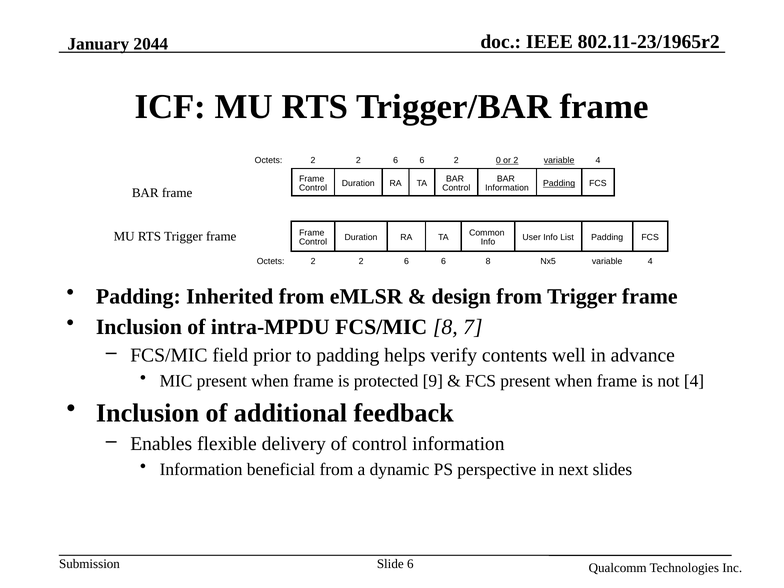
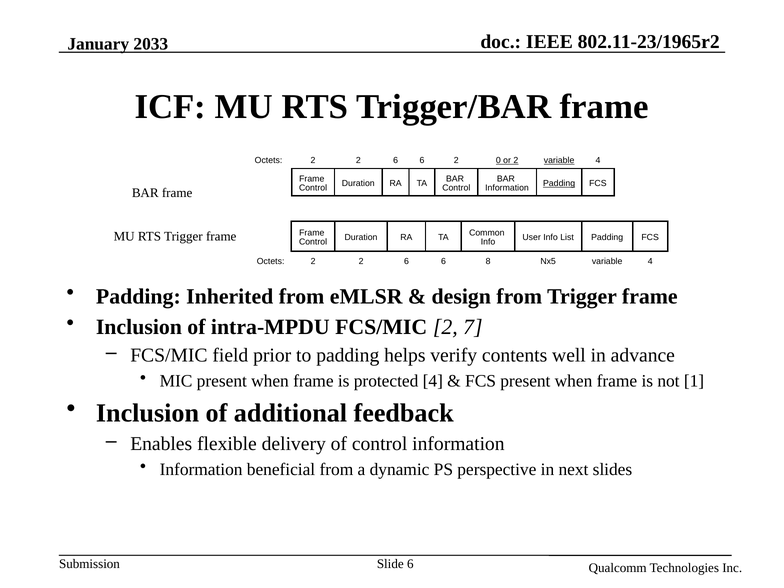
2044: 2044 -> 2033 (151, 44)
FCS/MIC 8: 8 -> 2 (445, 327)
protected 9: 9 -> 4 (433, 381)
not 4: 4 -> 1 (694, 381)
